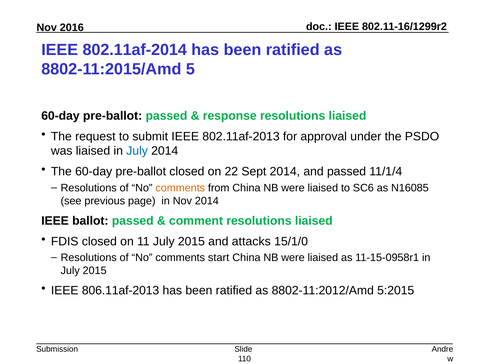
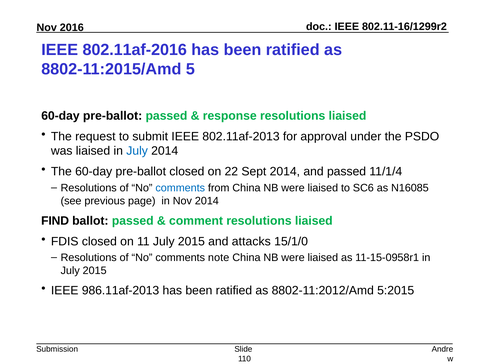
802.11af-2014: 802.11af-2014 -> 802.11af-2016 (135, 50)
comments colour: orange -> blue (180, 188)
IEEE: IEEE -> FIND (55, 221)
start: start -> note (219, 258)
806.11af-2013: 806.11af-2013 -> 986.11af-2013 (121, 290)
